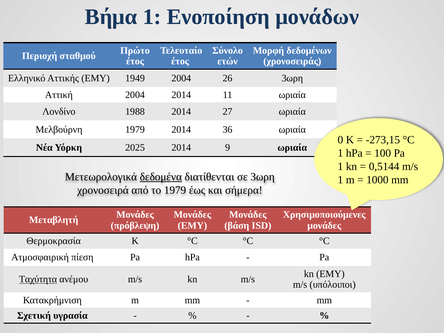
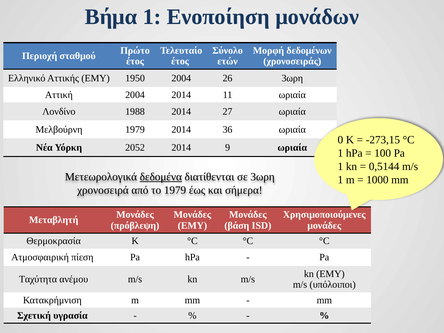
1949: 1949 -> 1950 (135, 78)
2025: 2025 -> 2052 (135, 148)
Ταχύτητα underline: present -> none (38, 279)
